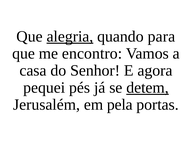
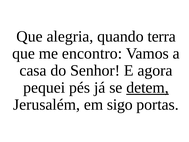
alegria underline: present -> none (70, 36)
para: para -> terra (162, 36)
pela: pela -> sigo (120, 104)
